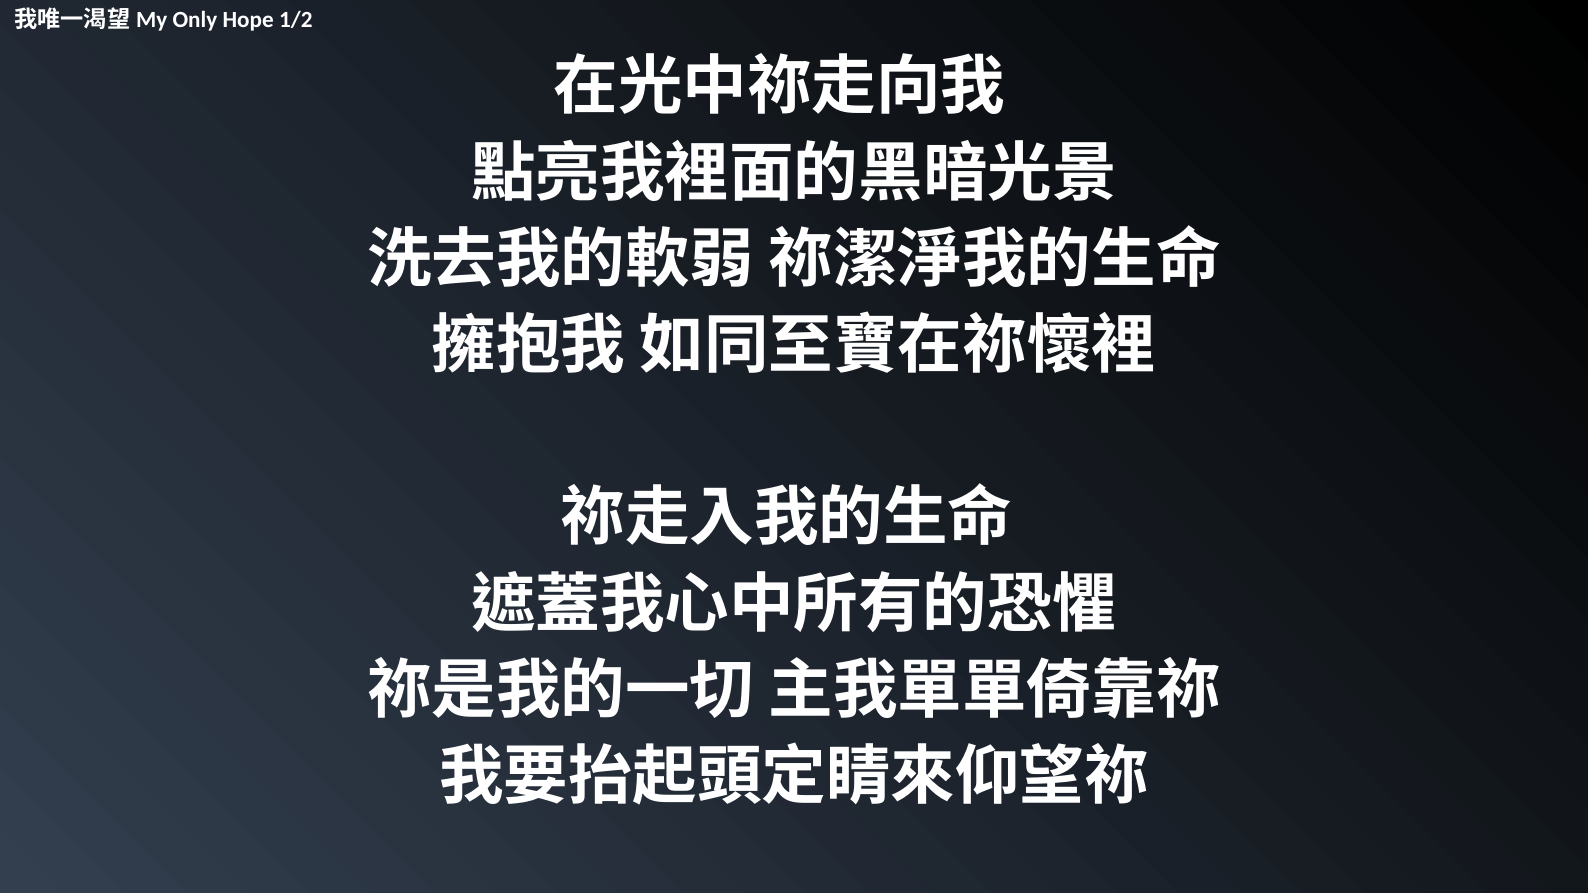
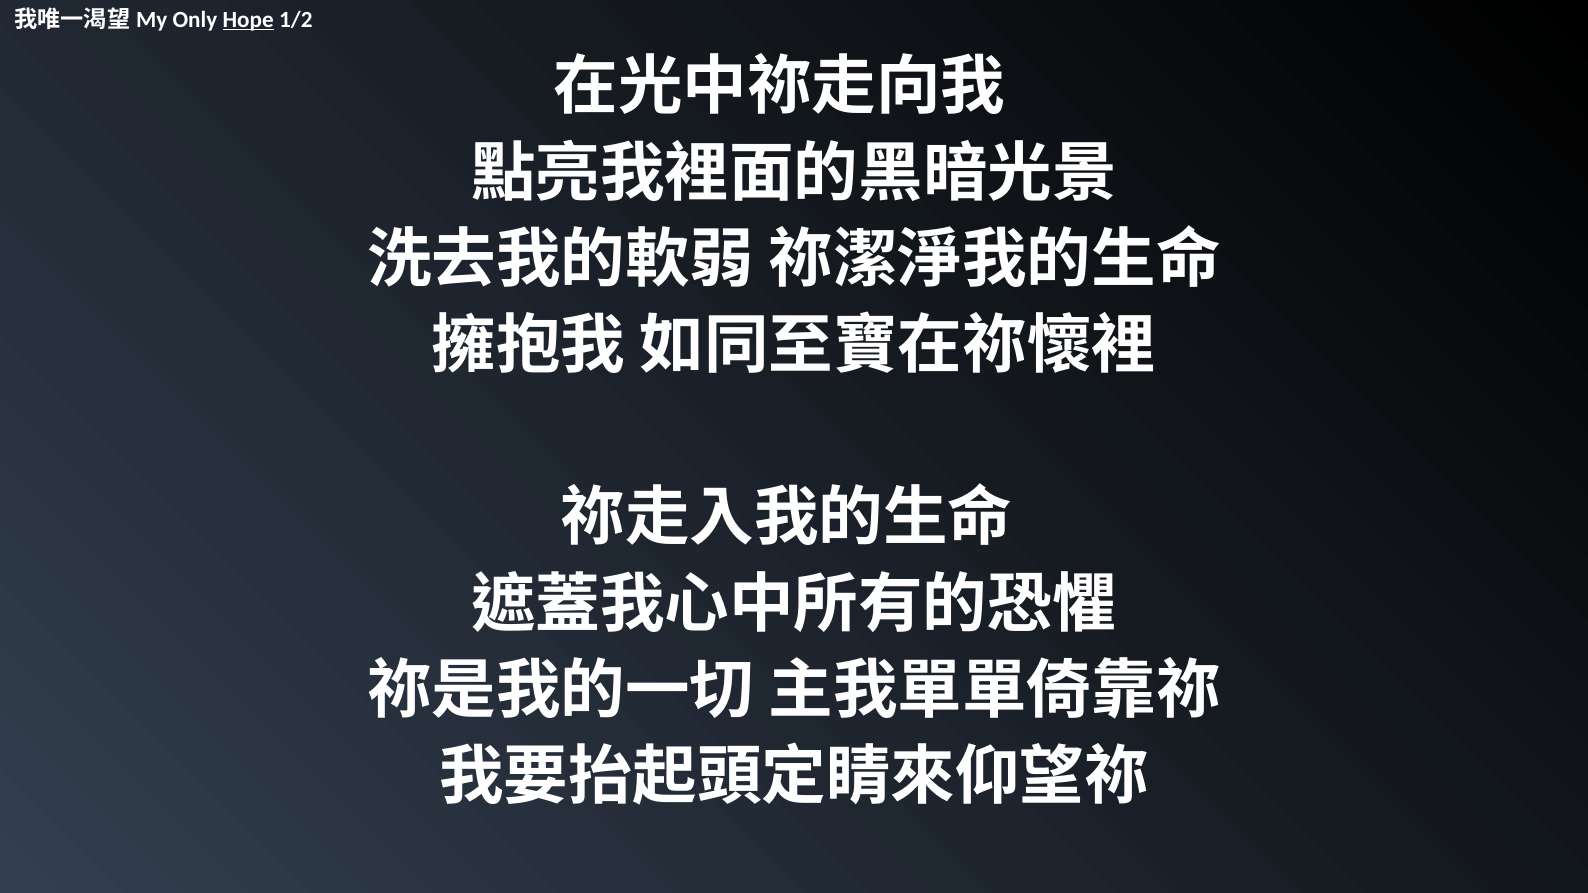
Hope underline: none -> present (248, 19)
